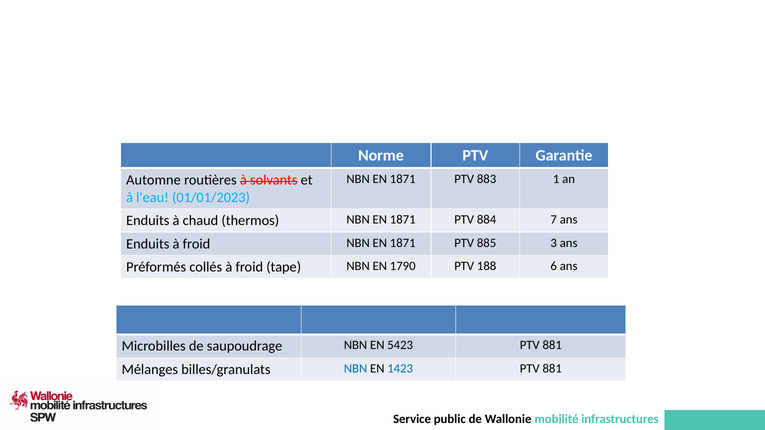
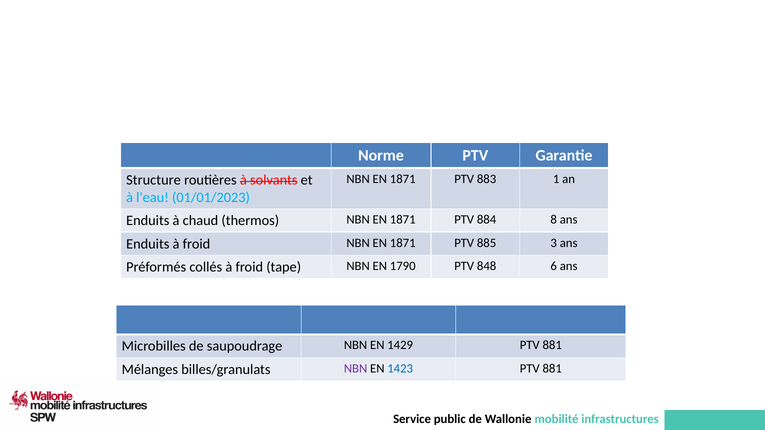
Automne: Automne -> Structure (154, 180)
7: 7 -> 8 (554, 220)
188: 188 -> 848 (487, 266)
5423: 5423 -> 1429 (400, 345)
NBN colour: blue -> purple (356, 369)
